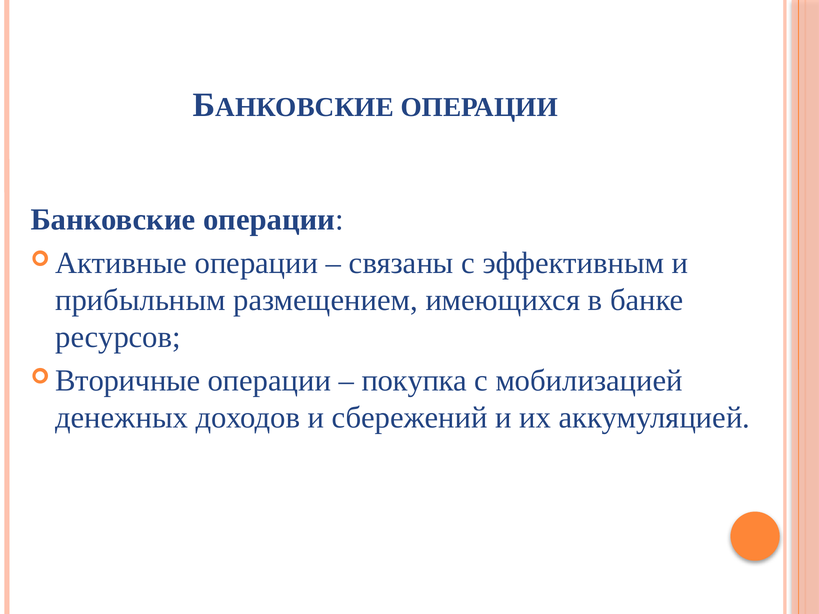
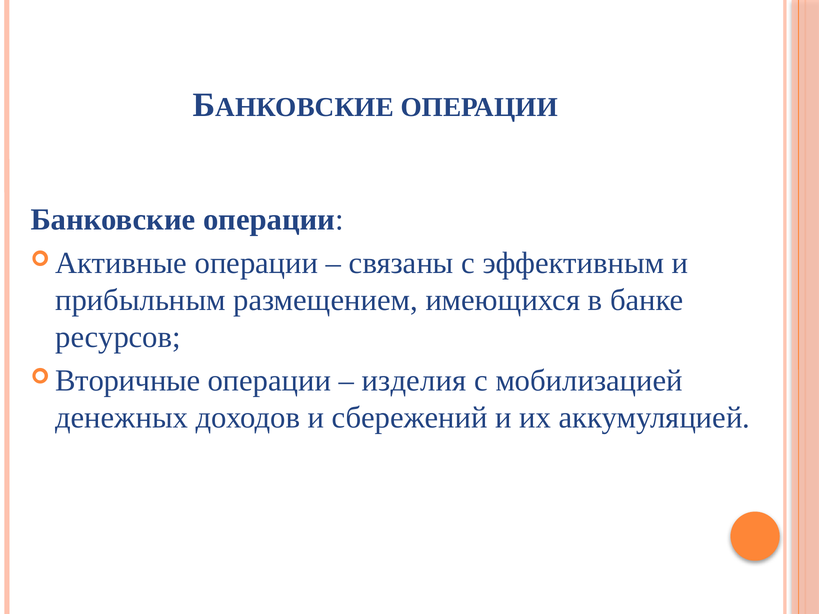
покупка: покупка -> изделия (414, 381)
